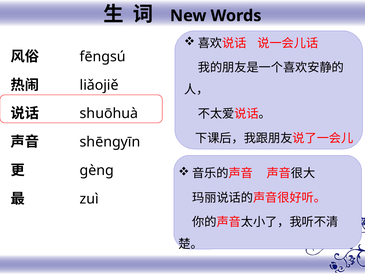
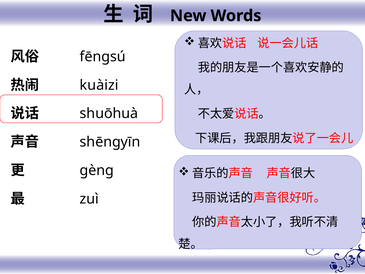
liǎojiě: liǎojiě -> kuàizi (99, 85)
